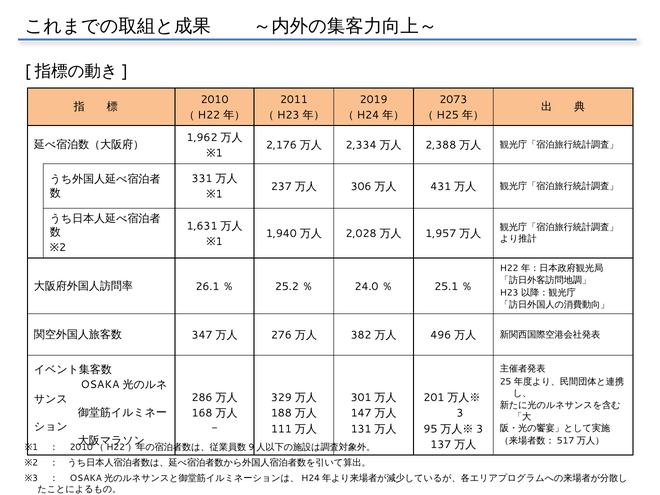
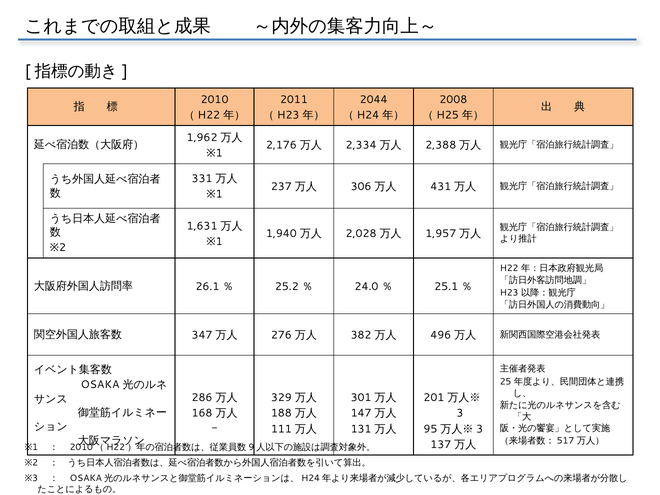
2019: 2019 -> 2044 (374, 100)
2073: 2073 -> 2008 (453, 100)
